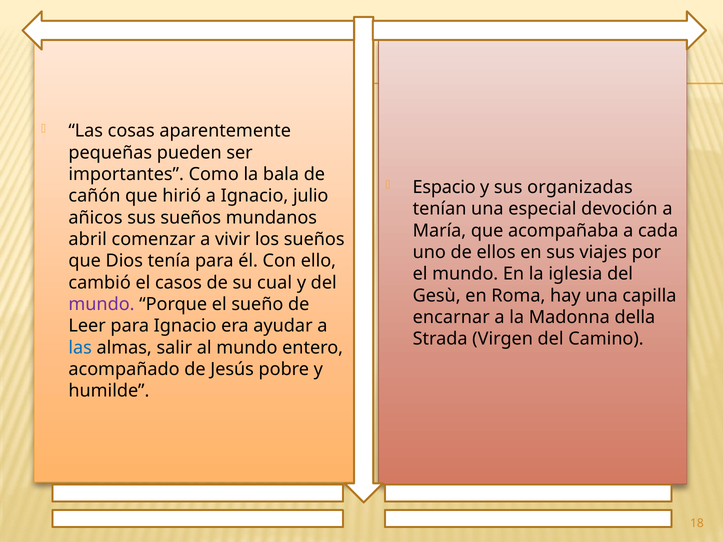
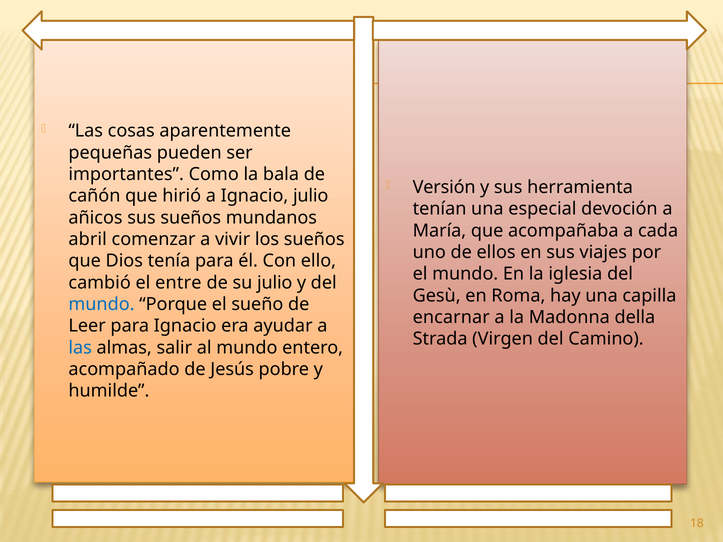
Espacio: Espacio -> Versión (444, 187)
organizadas: organizadas -> herramienta (580, 187)
casos: casos -> entre (178, 283)
su cual: cual -> julio (275, 283)
mundo colour: purple -> blue (101, 304)
